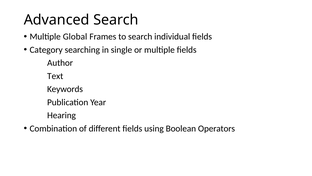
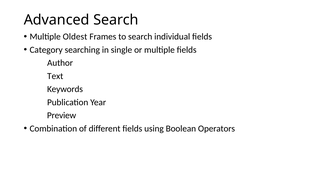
Global: Global -> Oldest (75, 37)
Hearing: Hearing -> Preview (62, 115)
